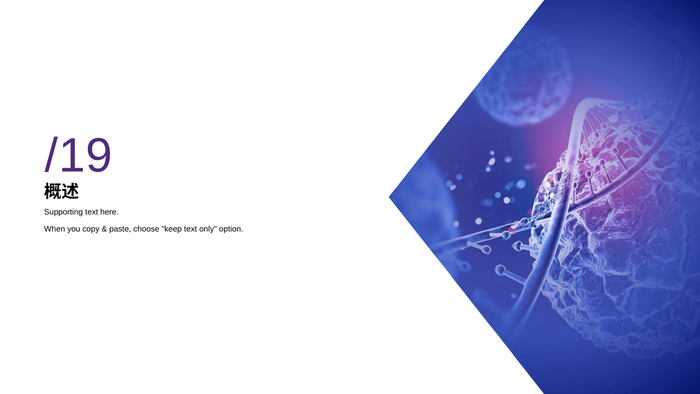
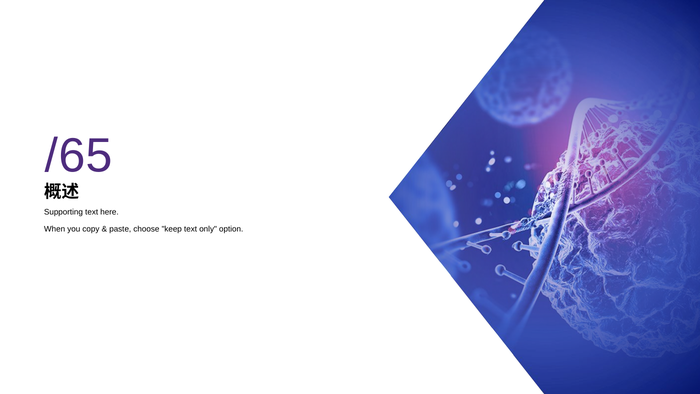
/19: /19 -> /65 (79, 156)
